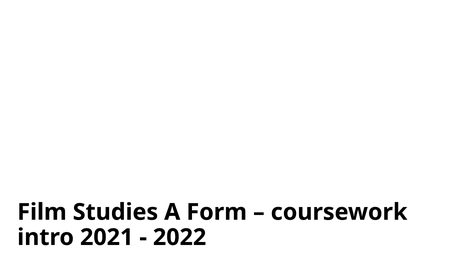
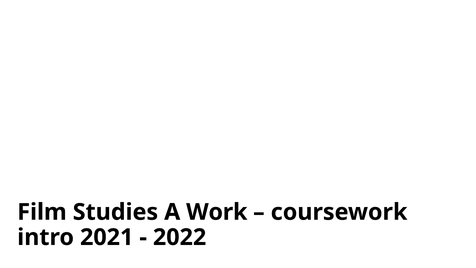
Form: Form -> Work (217, 212)
